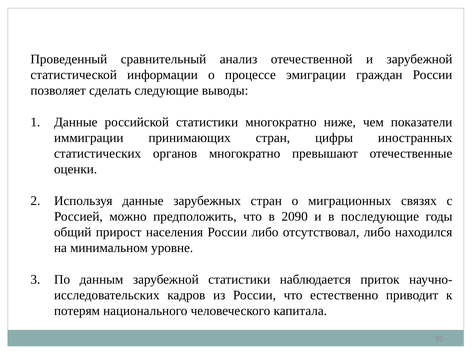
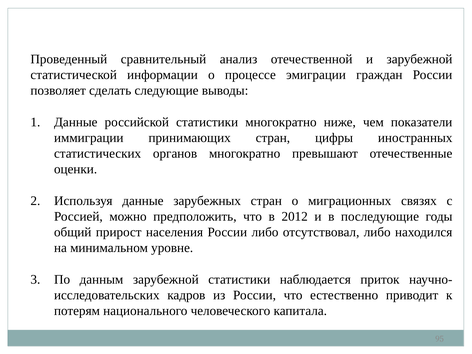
2090: 2090 -> 2012 (295, 216)
